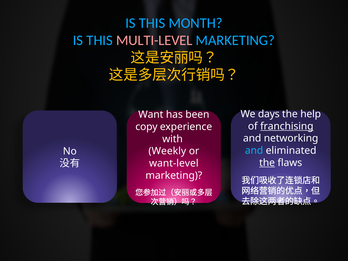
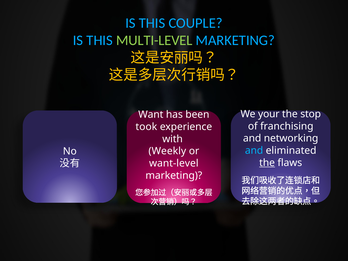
MONTH: MONTH -> COUPLE (196, 23)
MULTI-LEVEL colour: pink -> light green (154, 40)
days: days -> your (269, 114)
help: help -> stop (311, 114)
franchising underline: present -> none (287, 126)
copy: copy -> took (146, 127)
